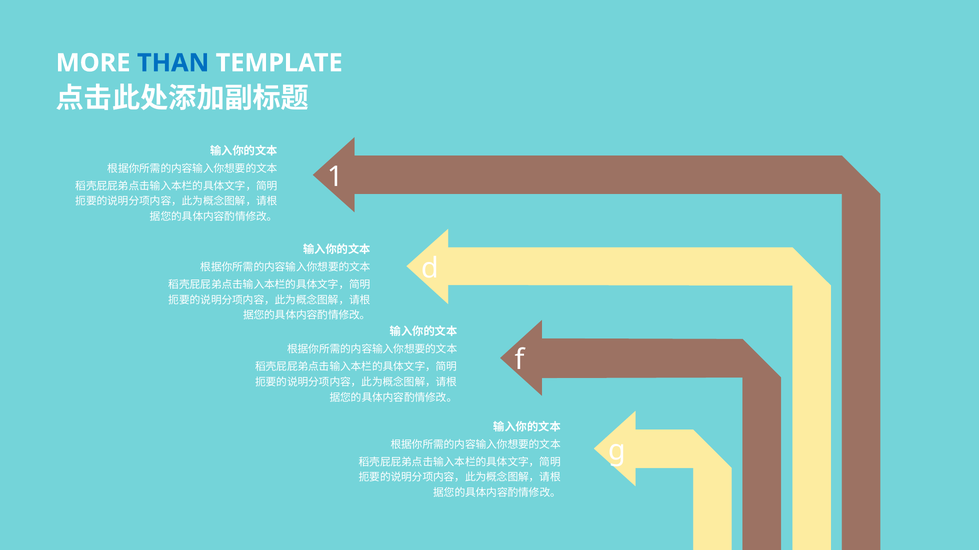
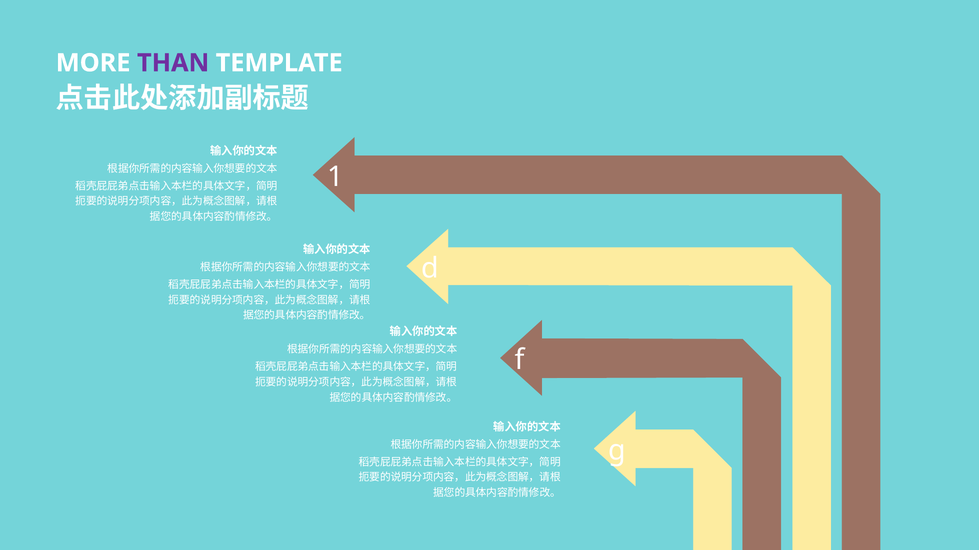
THAN colour: blue -> purple (173, 63)
